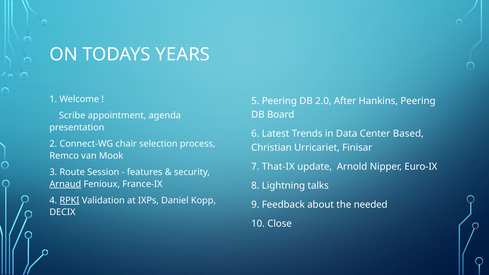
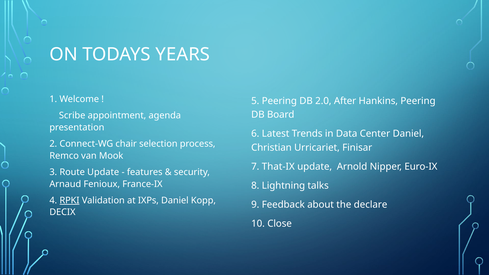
Center Based: Based -> Daniel (408, 134)
Route Session: Session -> Update (103, 172)
Arnaud underline: present -> none (65, 184)
needed: needed -> declare (371, 205)
